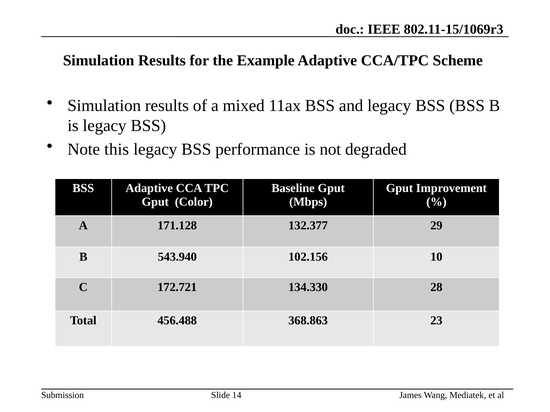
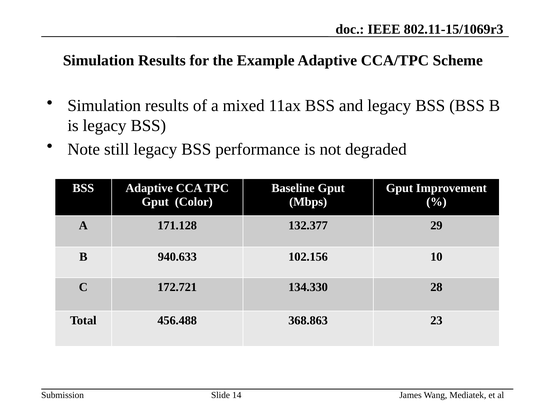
this: this -> still (117, 149)
543.940: 543.940 -> 940.633 (177, 257)
